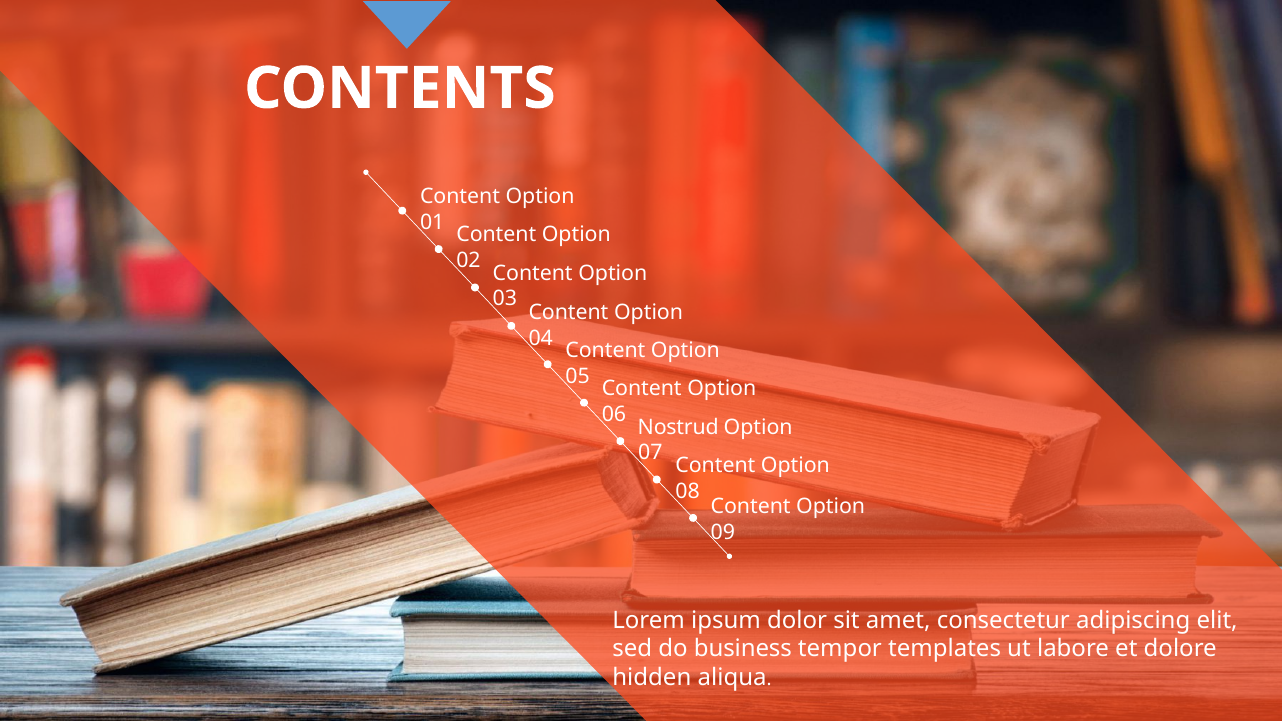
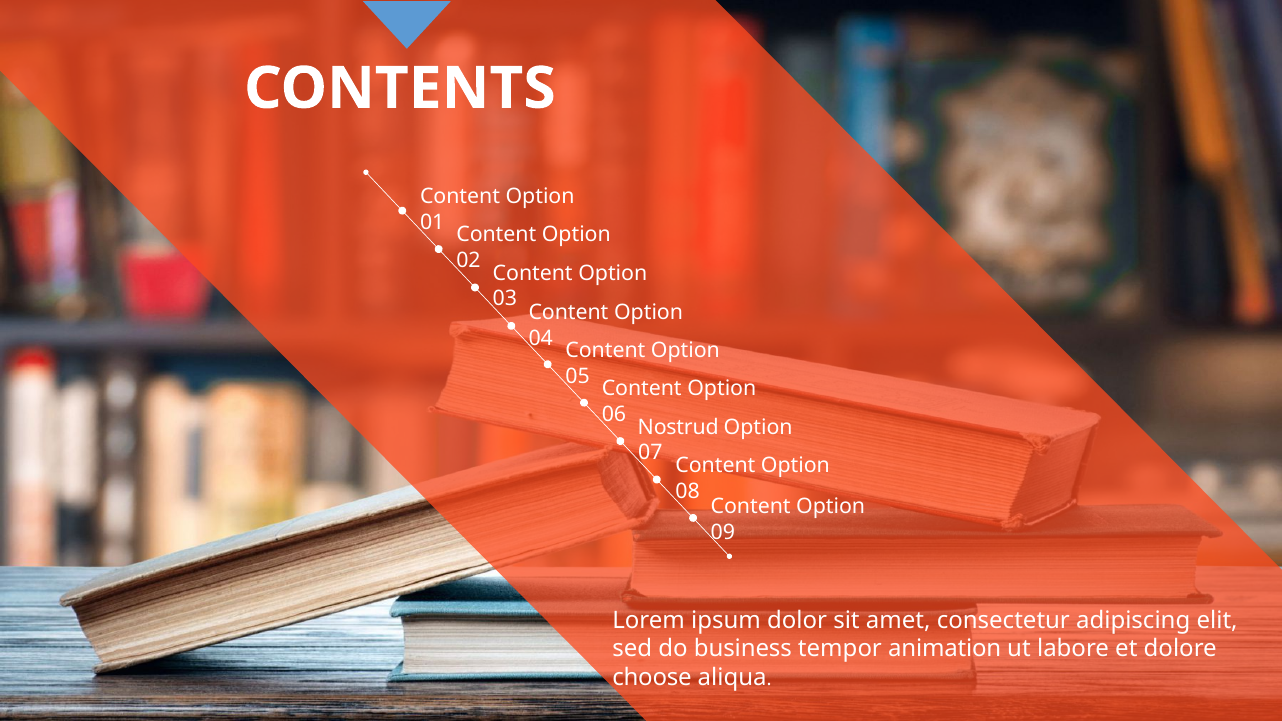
templates: templates -> animation (945, 649)
hidden: hidden -> choose (652, 678)
